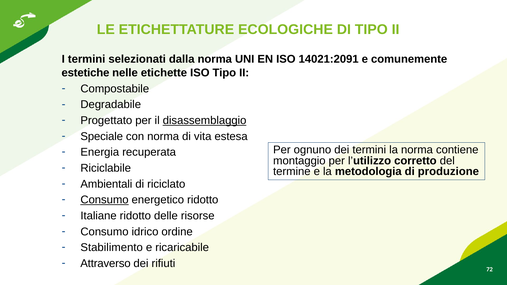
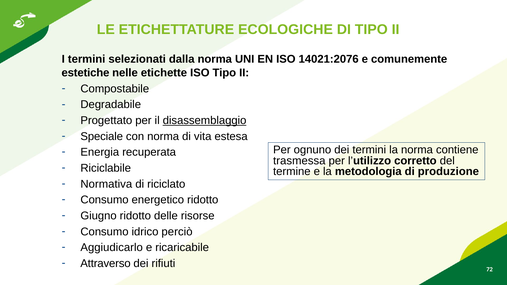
14021:2091: 14021:2091 -> 14021:2076 (329, 59)
montaggio: montaggio -> trasmessa (299, 161)
Ambientali: Ambientali -> Normativa (106, 184)
Consumo underline: present -> none (105, 200)
Italiane: Italiane -> Giugno (99, 216)
ordine: ordine -> perciò (177, 232)
Stabilimento: Stabilimento -> Aggiudicarlo (112, 248)
